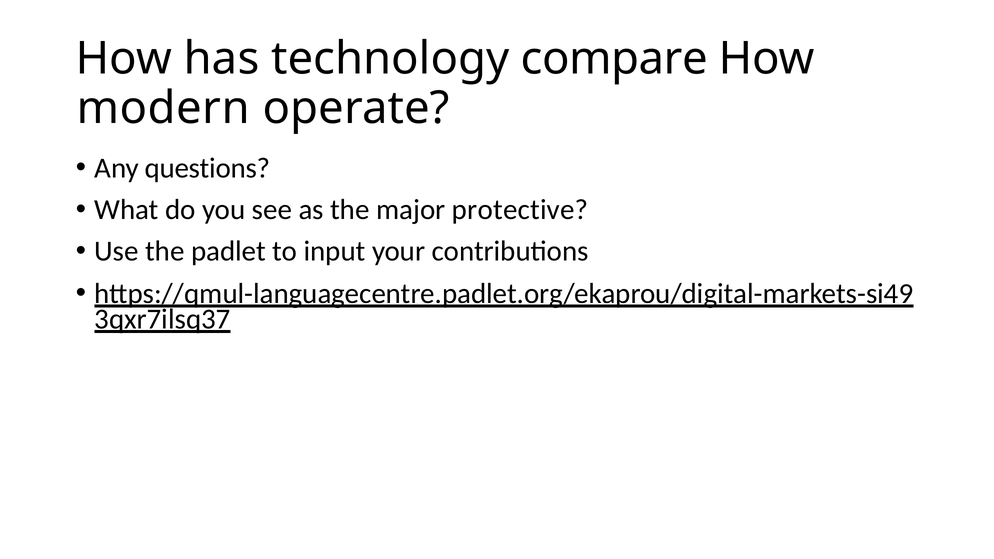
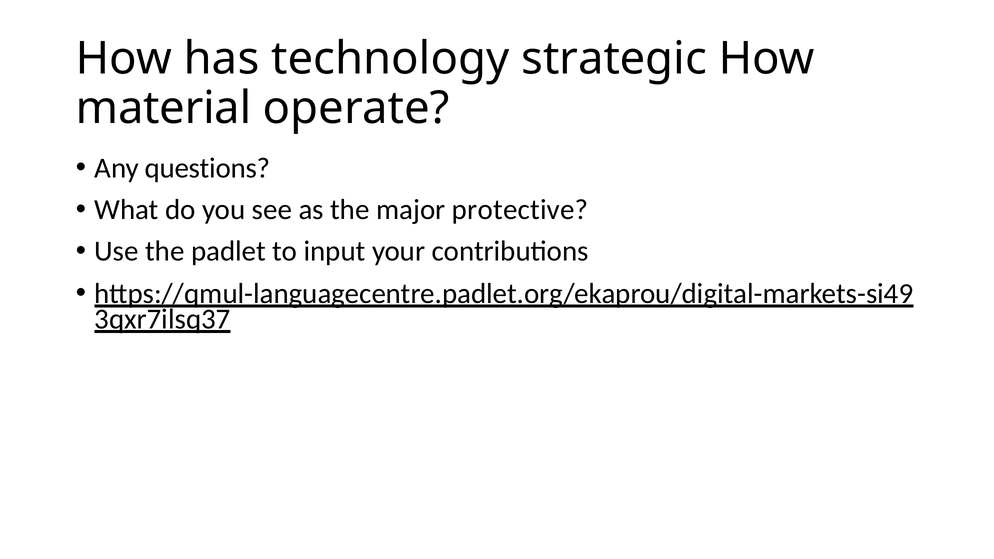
compare: compare -> strategic (614, 59)
modern: modern -> material (164, 108)
